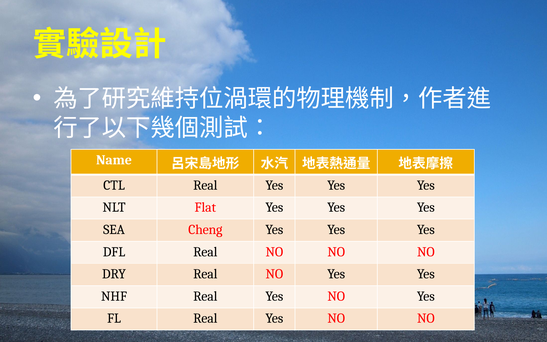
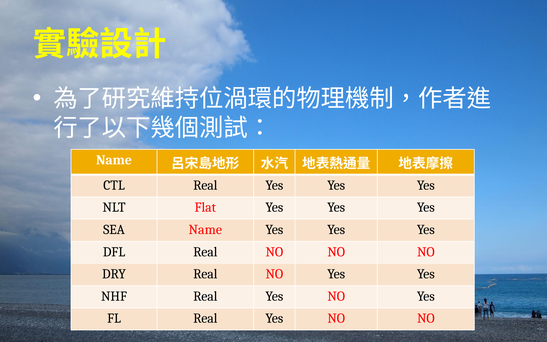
SEA Cheng: Cheng -> Name (205, 230)
